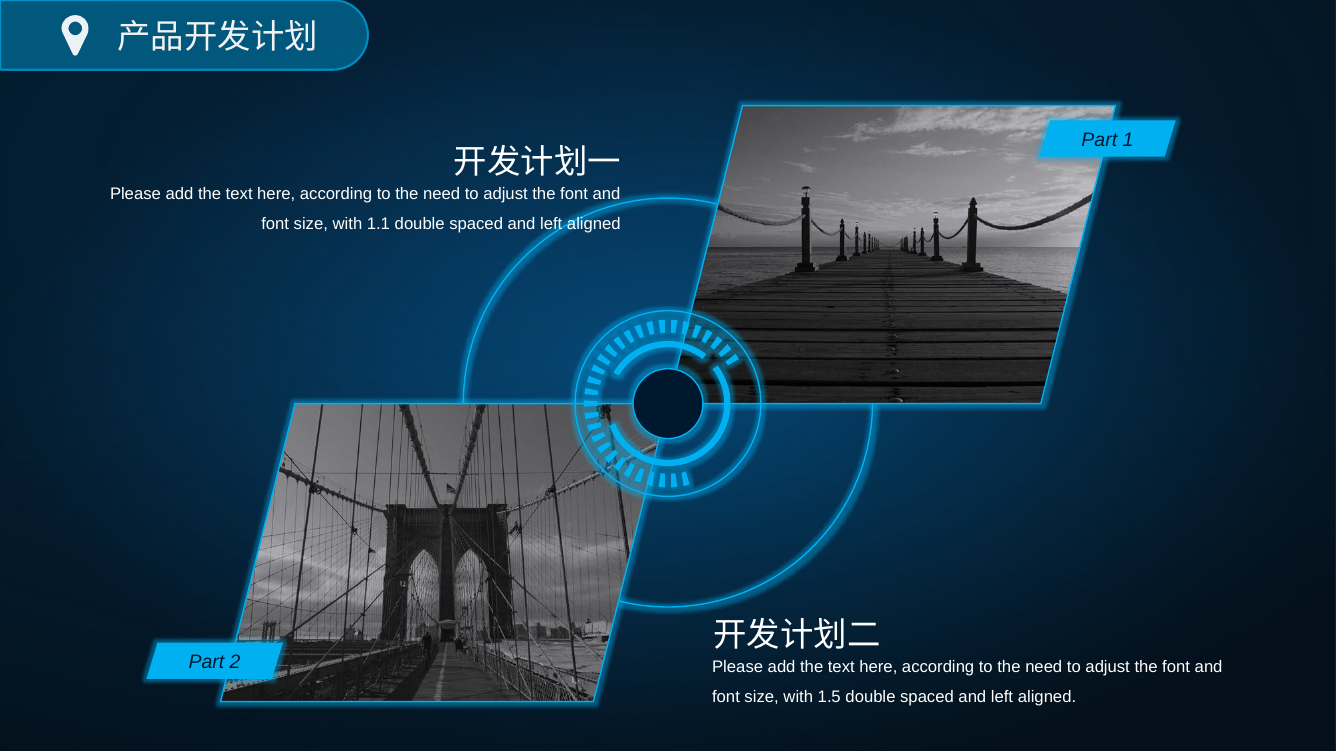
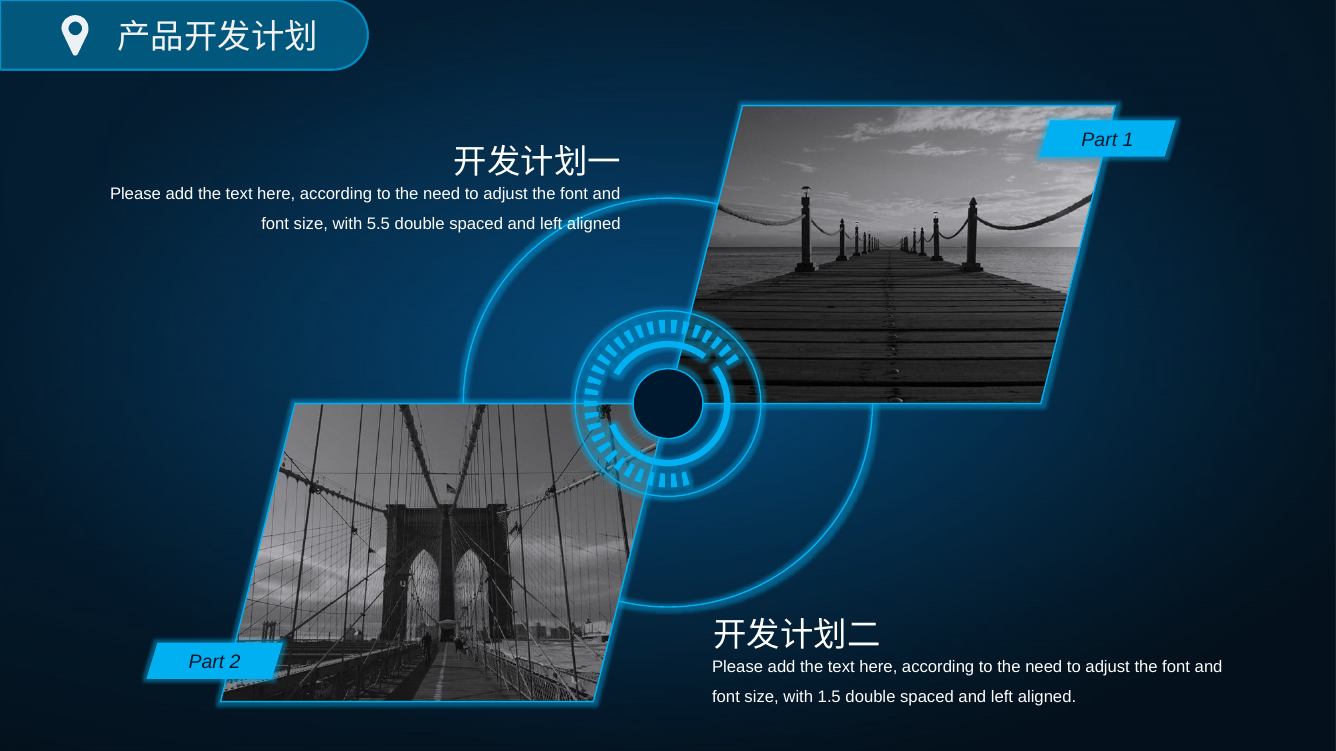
1.1: 1.1 -> 5.5 (378, 224)
